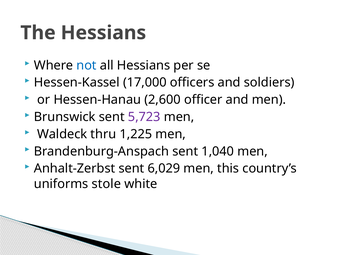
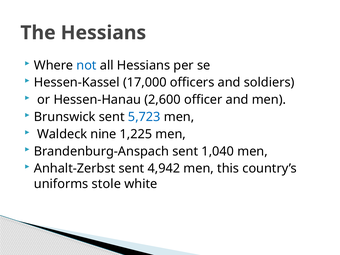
5,723 colour: purple -> blue (144, 117)
thru: thru -> nine (103, 134)
6,029: 6,029 -> 4,942 (164, 169)
